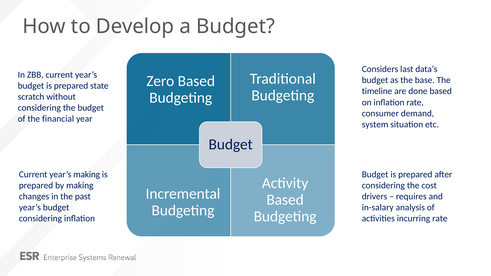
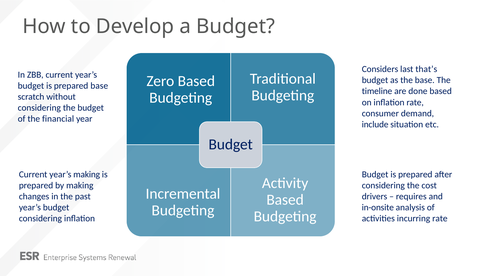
data’s: data’s -> that’s (426, 69)
prepared state: state -> base (99, 86)
system: system -> include (375, 124)
in-salary: in-salary -> in-onsite (378, 208)
